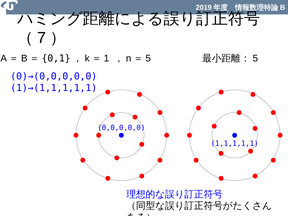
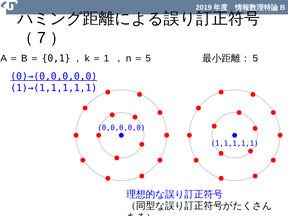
0)→(0,0,0,0,0 underline: none -> present (54, 76)
